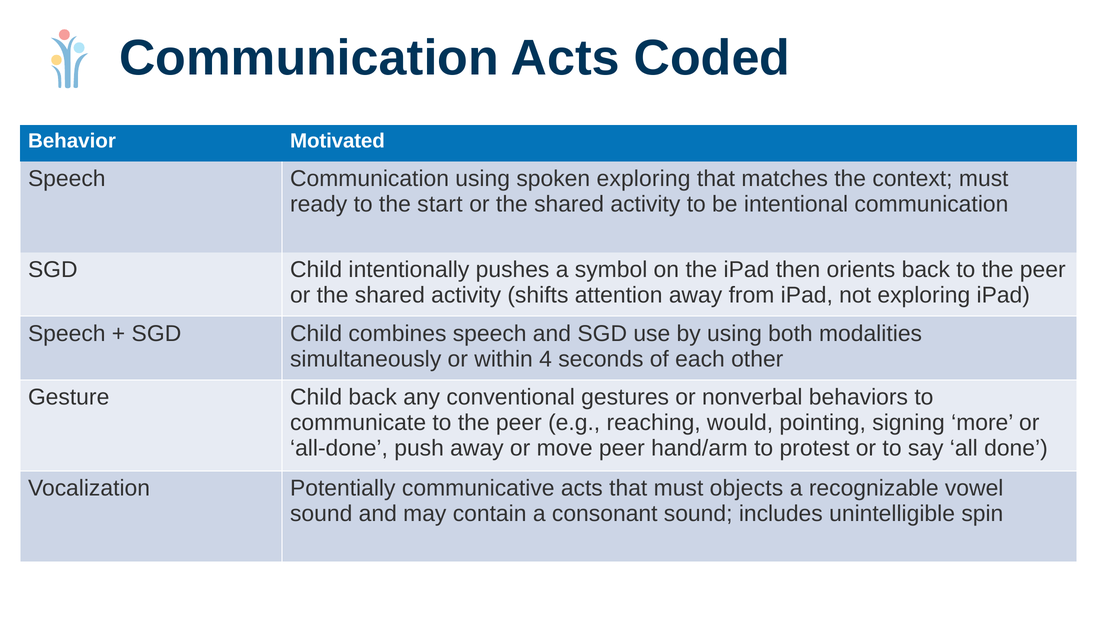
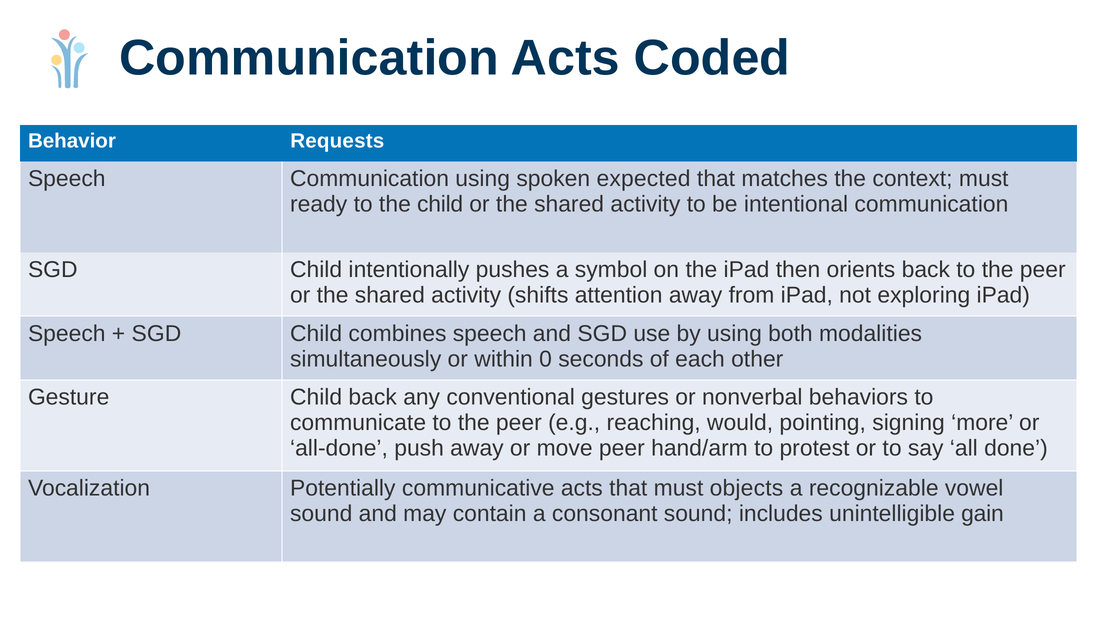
Motivated: Motivated -> Requests (337, 141)
spoken exploring: exploring -> expected (644, 179)
the start: start -> child (440, 204)
4: 4 -> 0 (546, 359)
spin: spin -> gain (982, 514)
